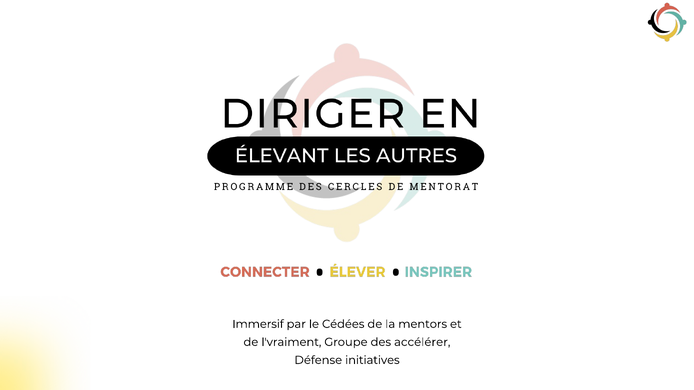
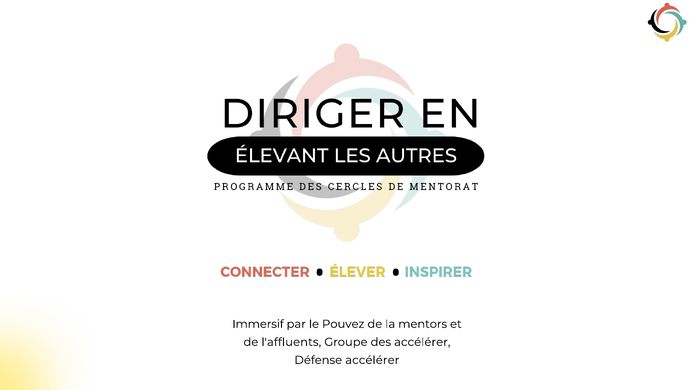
Cédées: Cédées -> Pouvez (343, 324)
l'vraiment: l'vraiment -> l'affluents (291, 342)
Défense initiatives: initiatives -> accélérer (372, 360)
